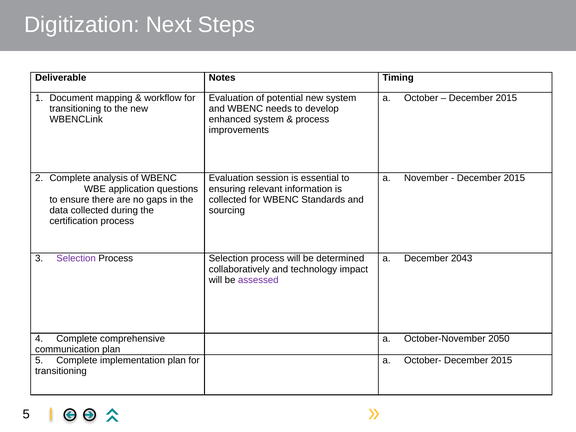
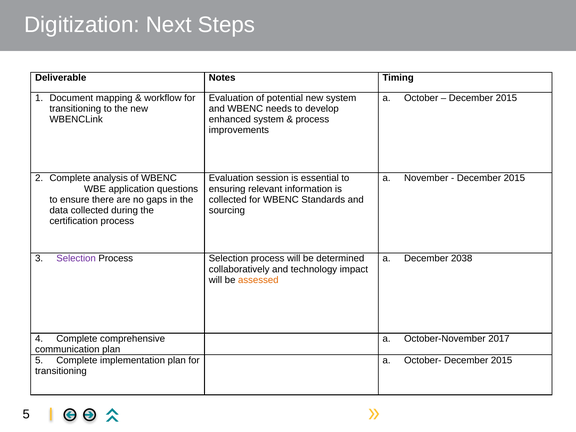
2043: 2043 -> 2038 (462, 258)
assessed colour: purple -> orange (258, 280)
2050: 2050 -> 2017 (499, 339)
